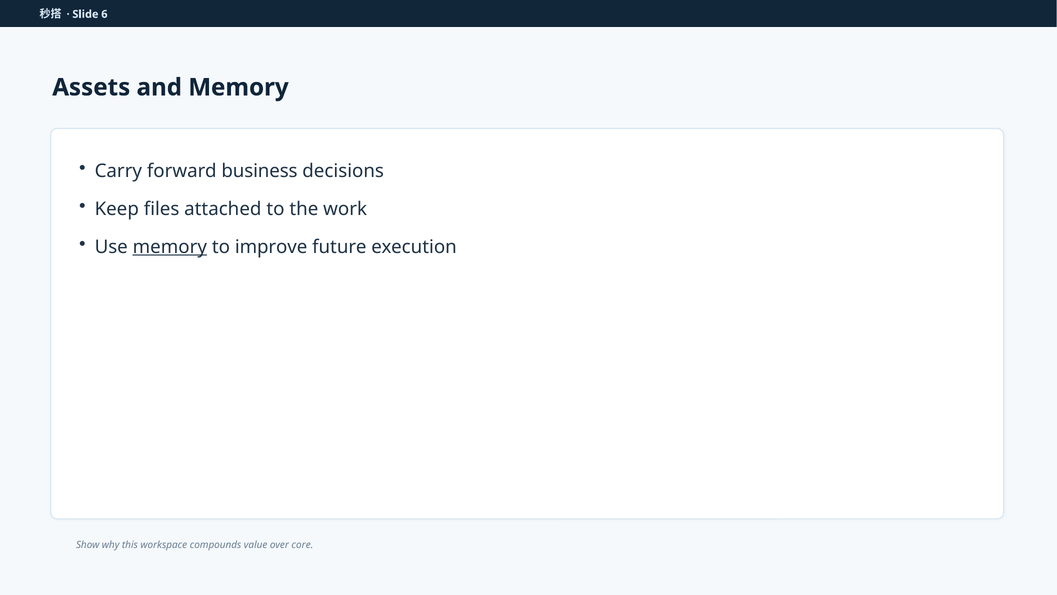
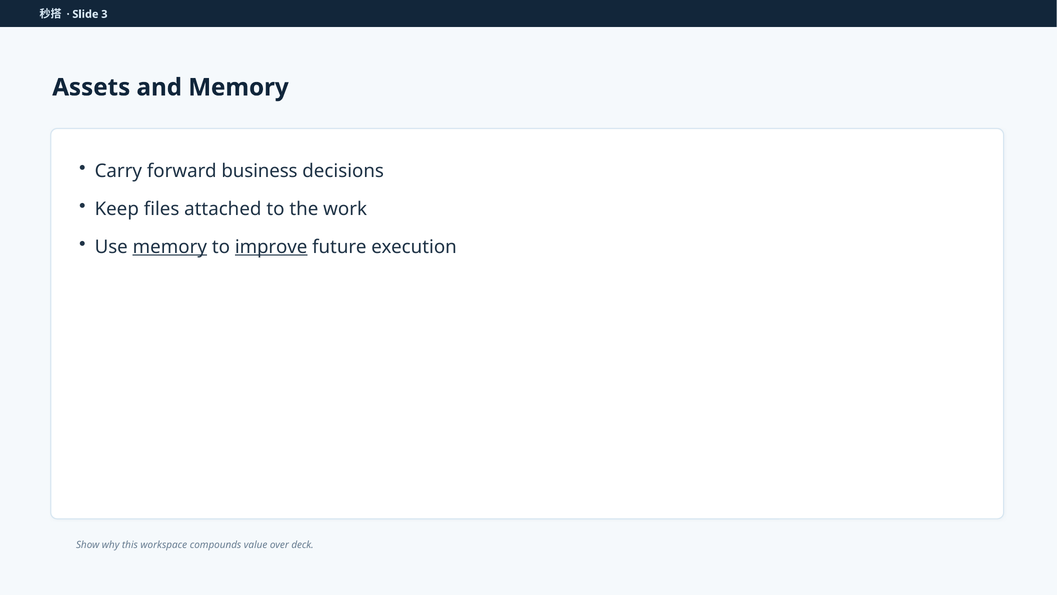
6: 6 -> 3 (104, 14)
improve underline: none -> present (271, 247)
core: core -> deck (303, 544)
